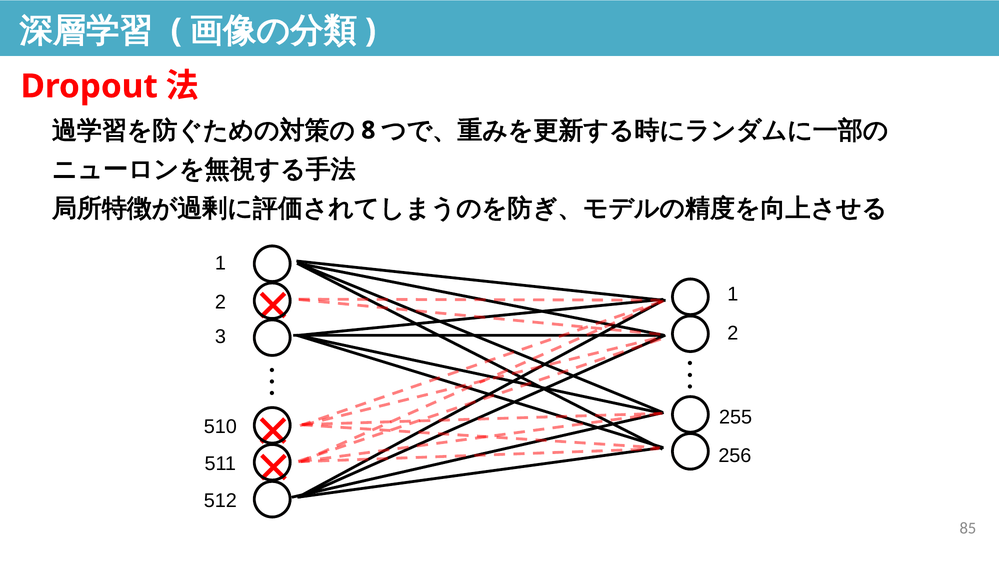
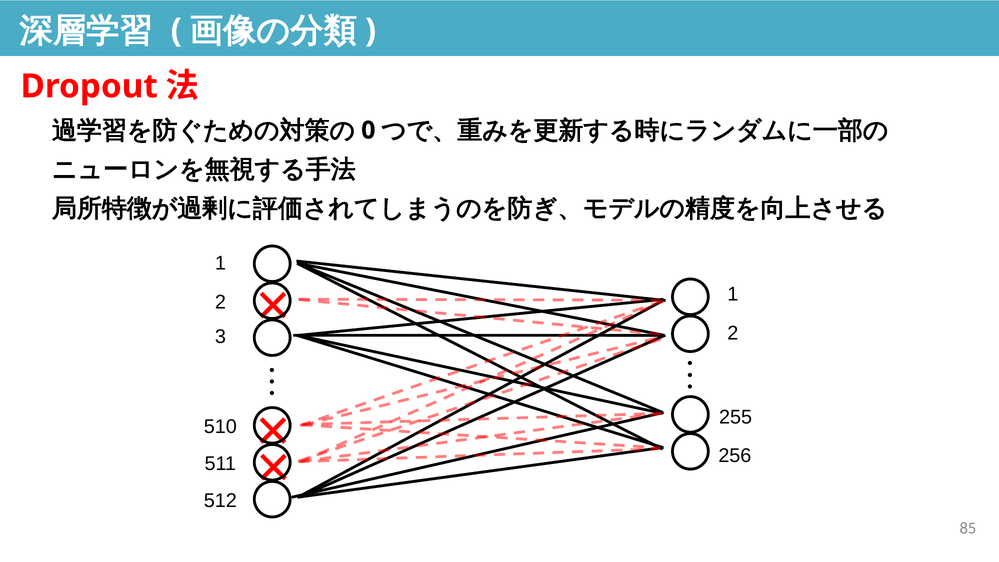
8: 8 -> 0 (368, 130)
